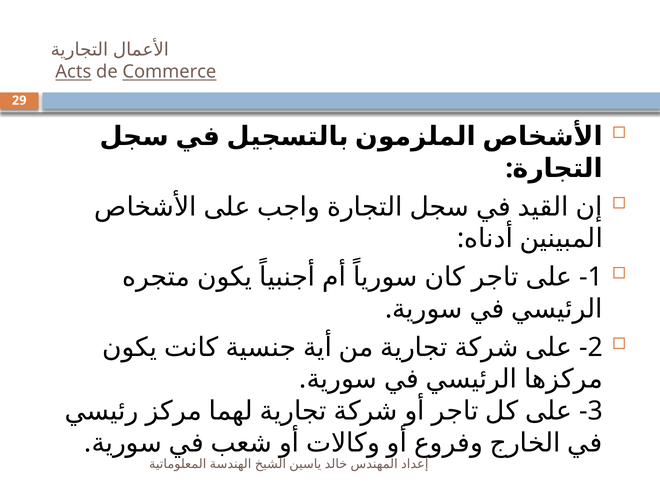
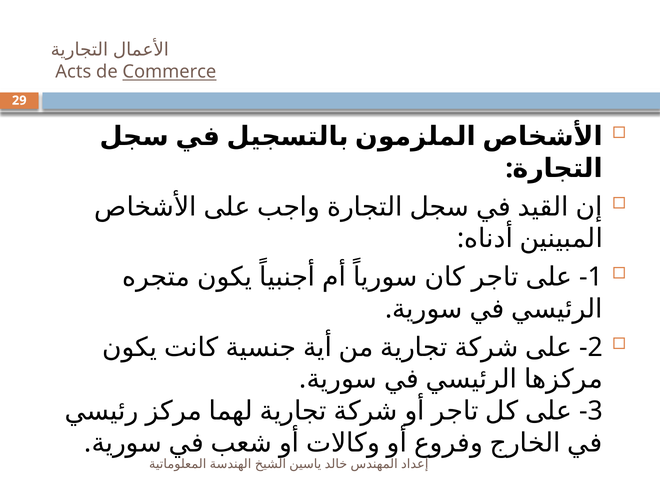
Acts underline: present -> none (73, 72)
